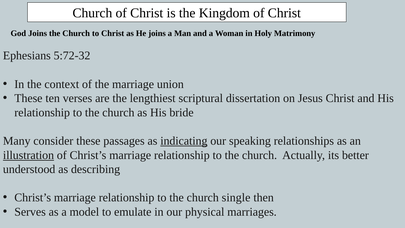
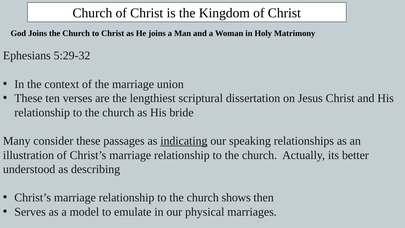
5:72-32: 5:72-32 -> 5:29-32 (72, 56)
illustration underline: present -> none (28, 155)
single: single -> shows (236, 198)
